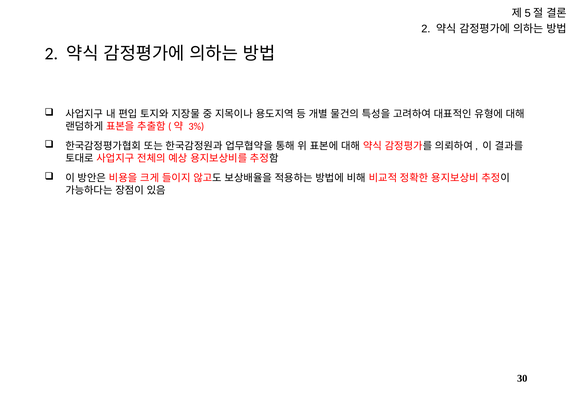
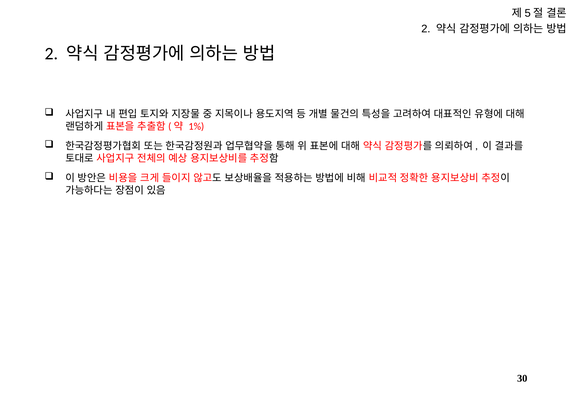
3%: 3% -> 1% (196, 126)
